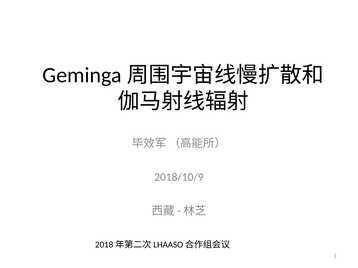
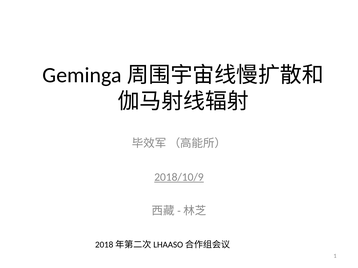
2018/10/9 underline: none -> present (179, 177)
